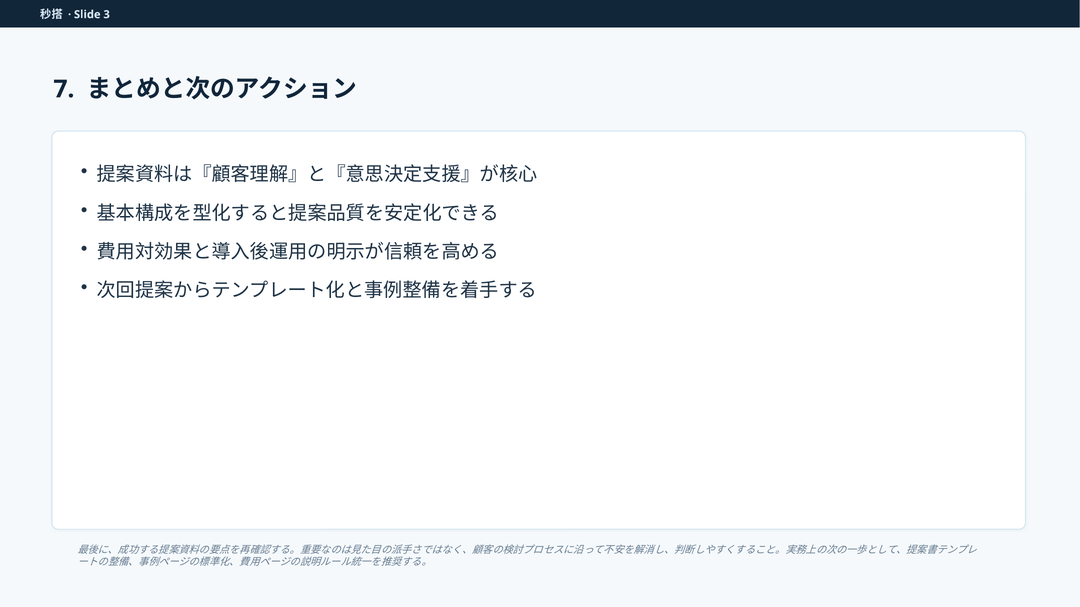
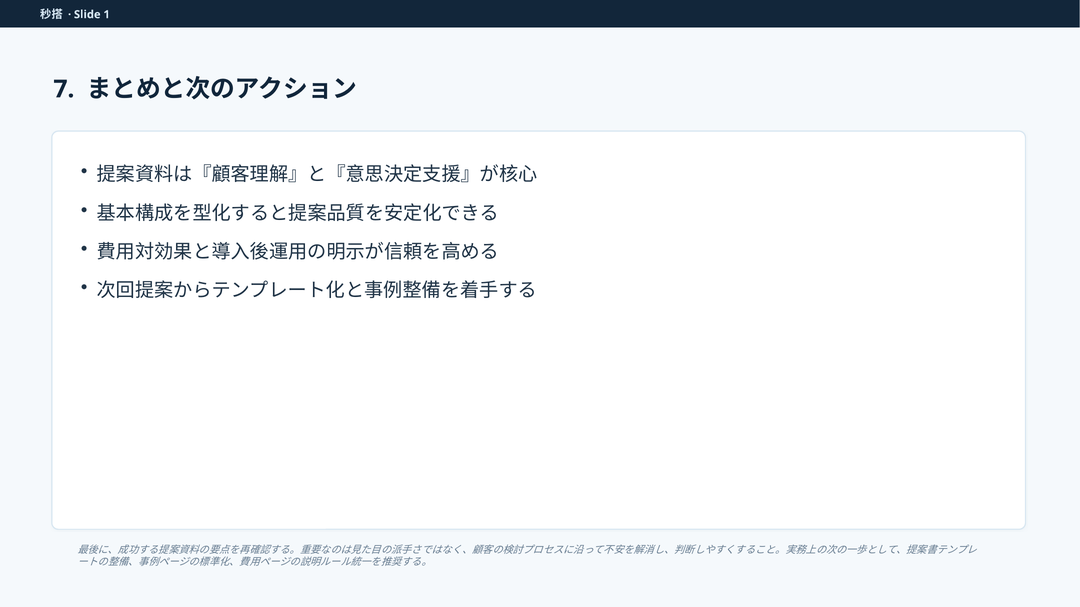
3: 3 -> 1 (107, 15)
